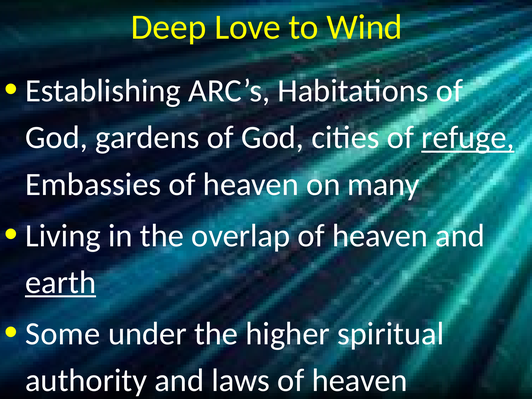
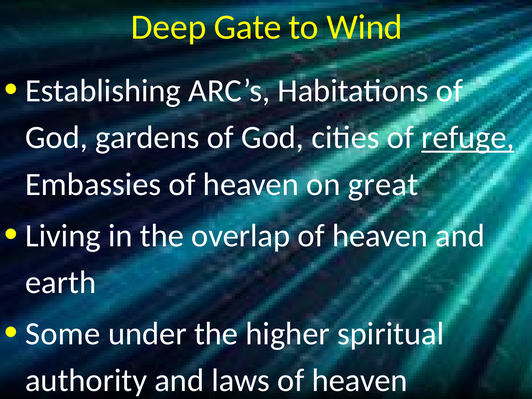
Love: Love -> Gate (248, 27)
many: many -> great (383, 184)
earth underline: present -> none (61, 282)
